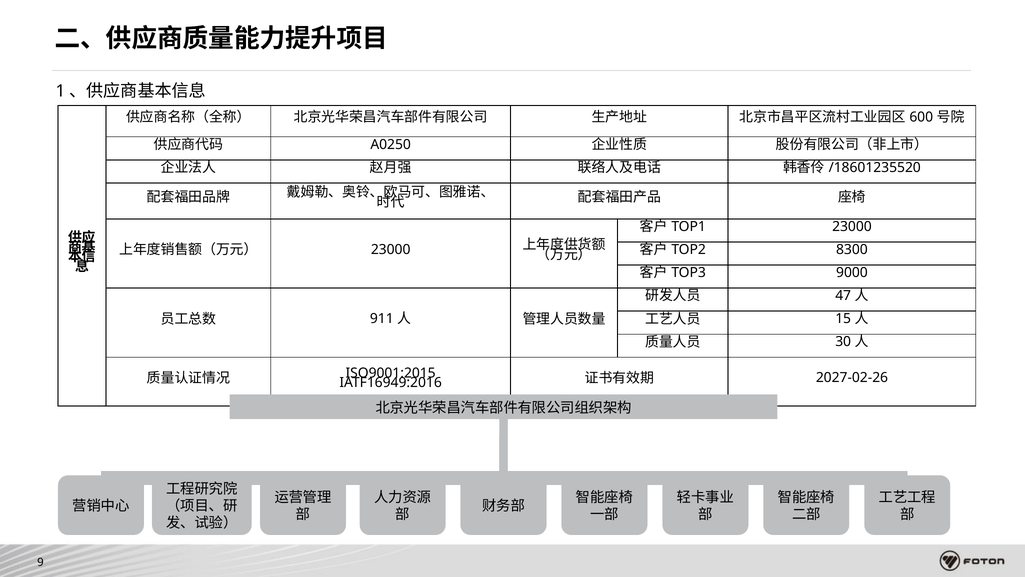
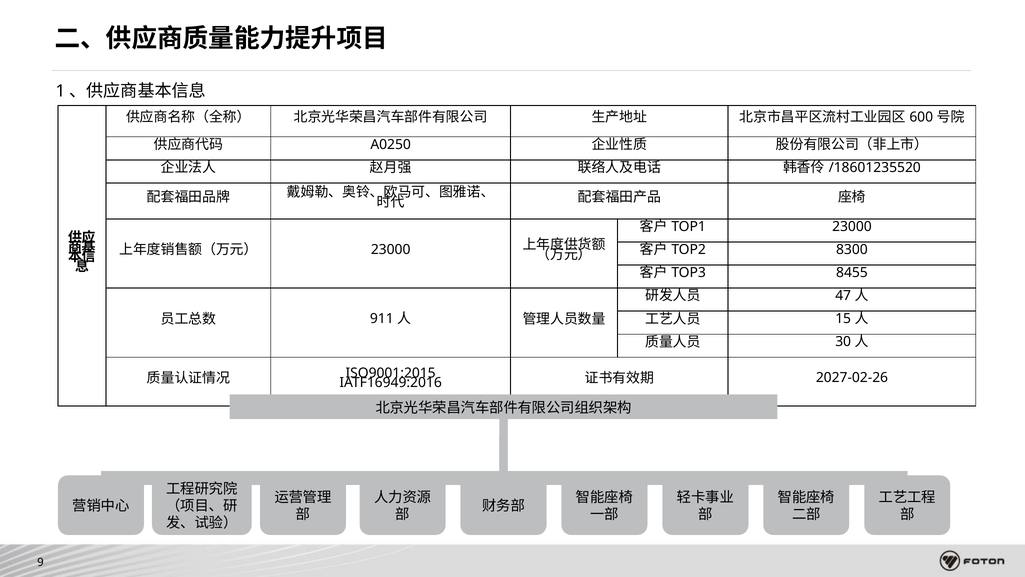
9000: 9000 -> 8455 (852, 272)
